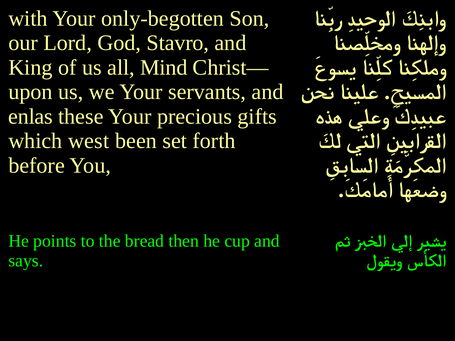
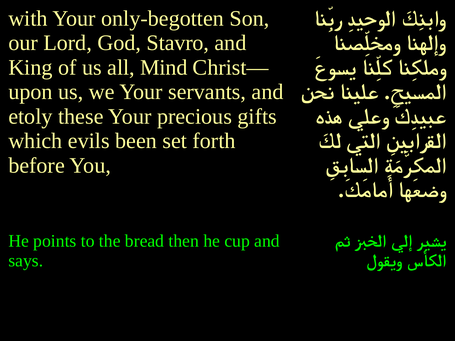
enlas: enlas -> etoly (30, 117)
west: west -> evils (89, 141)
